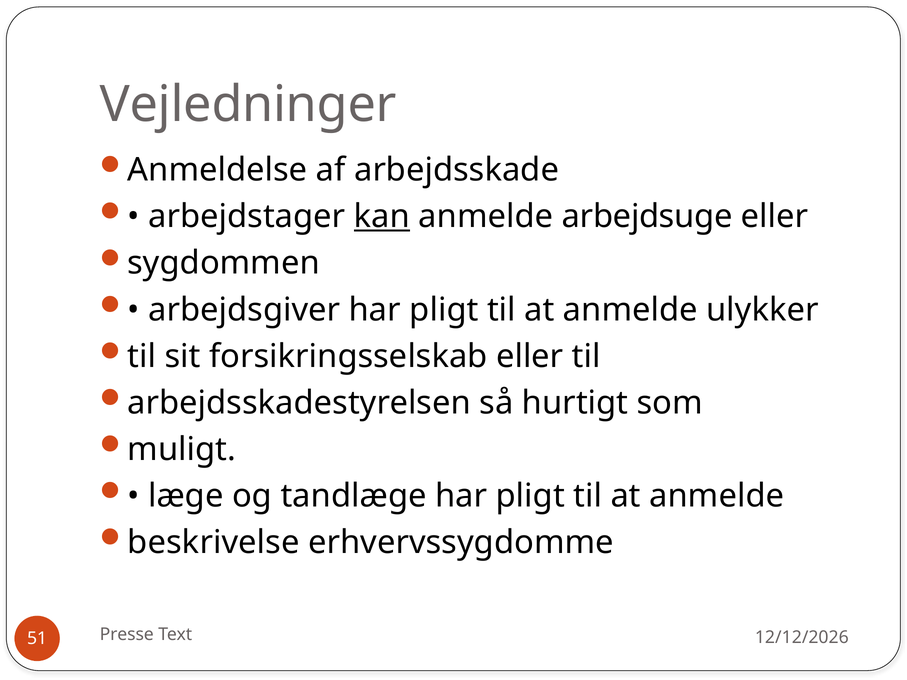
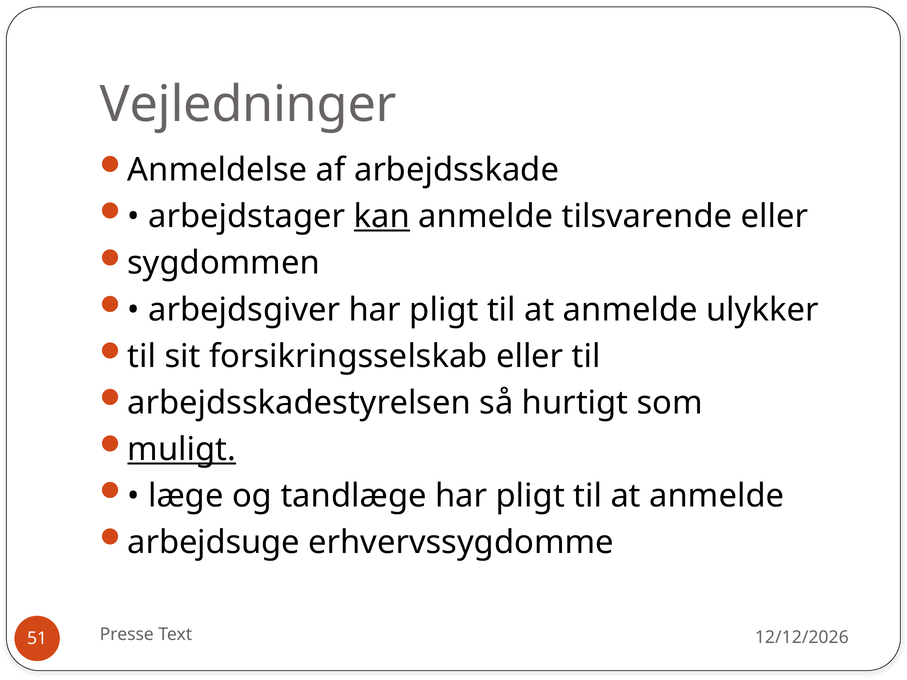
arbejdsuge: arbejdsuge -> tilsvarende (647, 217)
muligt underline: none -> present (182, 450)
beskrivelse: beskrivelse -> arbejdsuge (214, 543)
